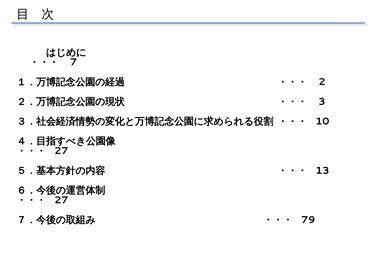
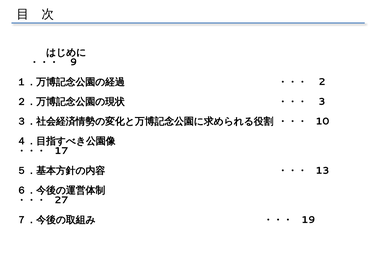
7: 7 -> 9 (74, 62)
27: 27 -> 17 (61, 151)
79: 79 -> 19 (308, 220)
